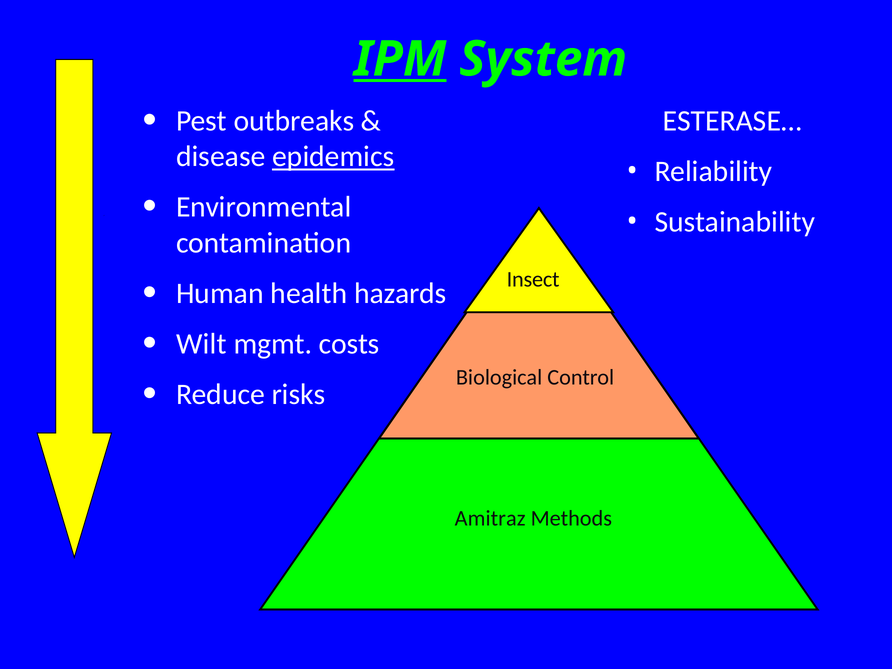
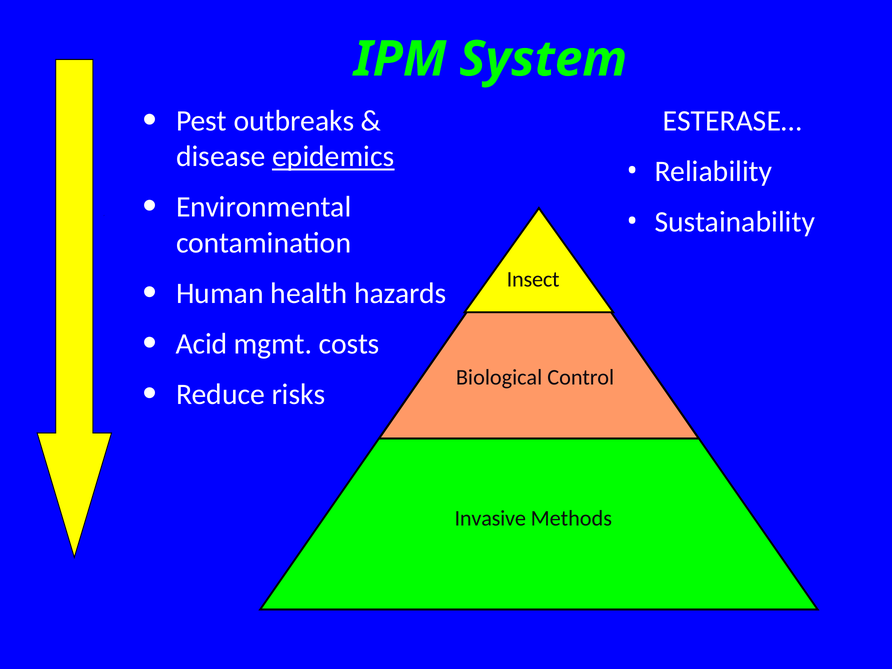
IPM underline: present -> none (400, 59)
Wilt: Wilt -> Acid (202, 344)
Amitraz: Amitraz -> Invasive (490, 518)
